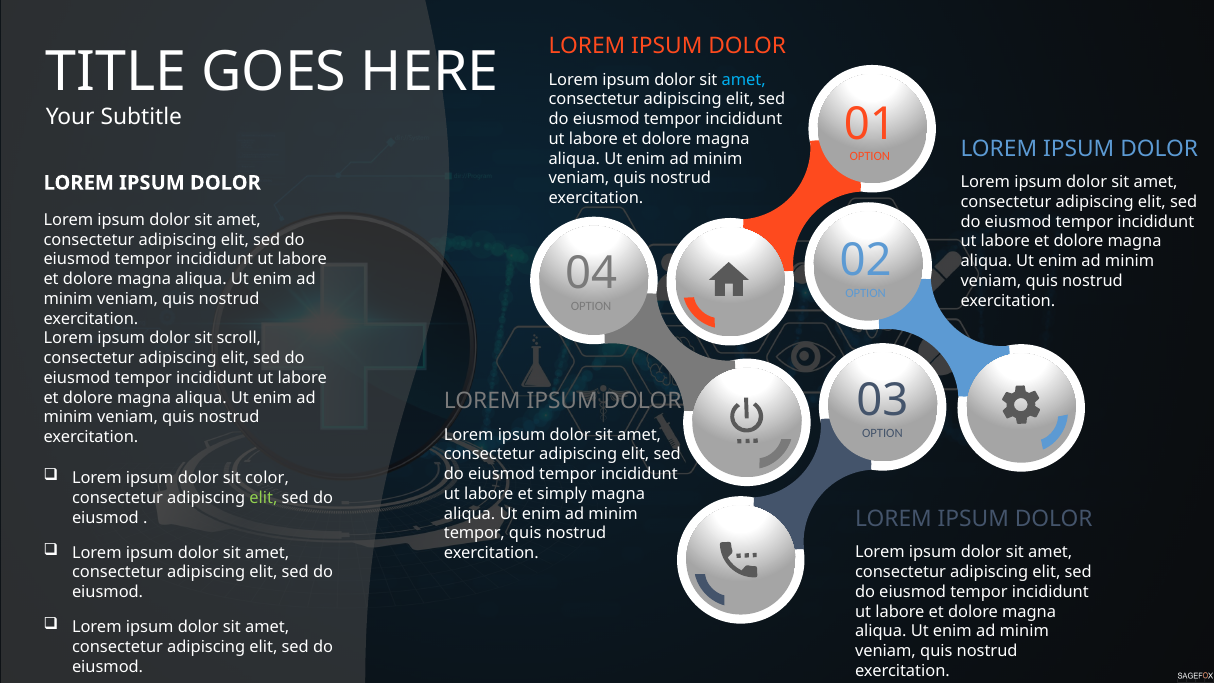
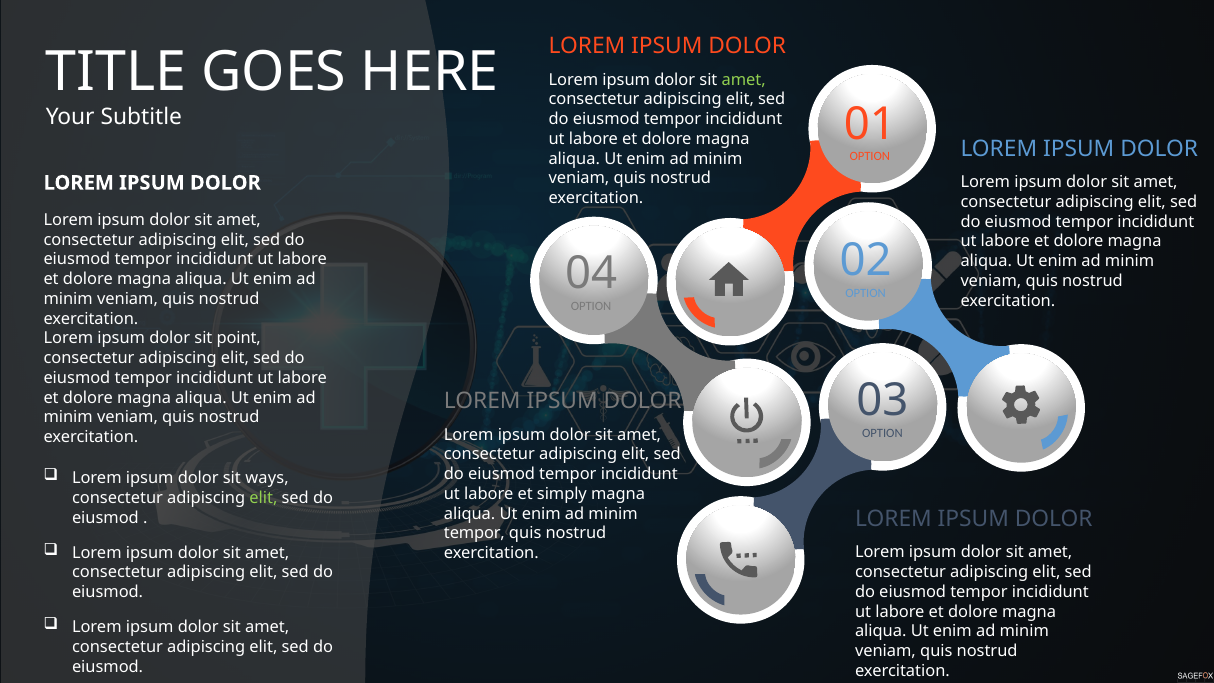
amet colour: light blue -> light green (744, 80)
scroll: scroll -> point (239, 338)
color: color -> ways (267, 478)
